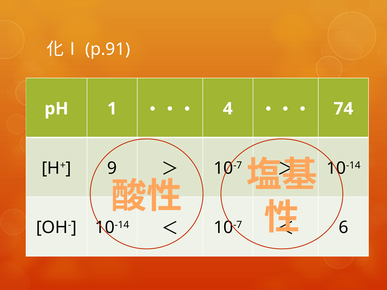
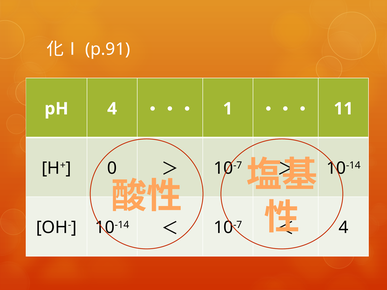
pH 1: 1 -> 4 (112, 109)
4: 4 -> 1 (228, 109)
74: 74 -> 11 (343, 109)
9: 9 -> 0 (112, 168)
6: 6 -> 4 (343, 228)
